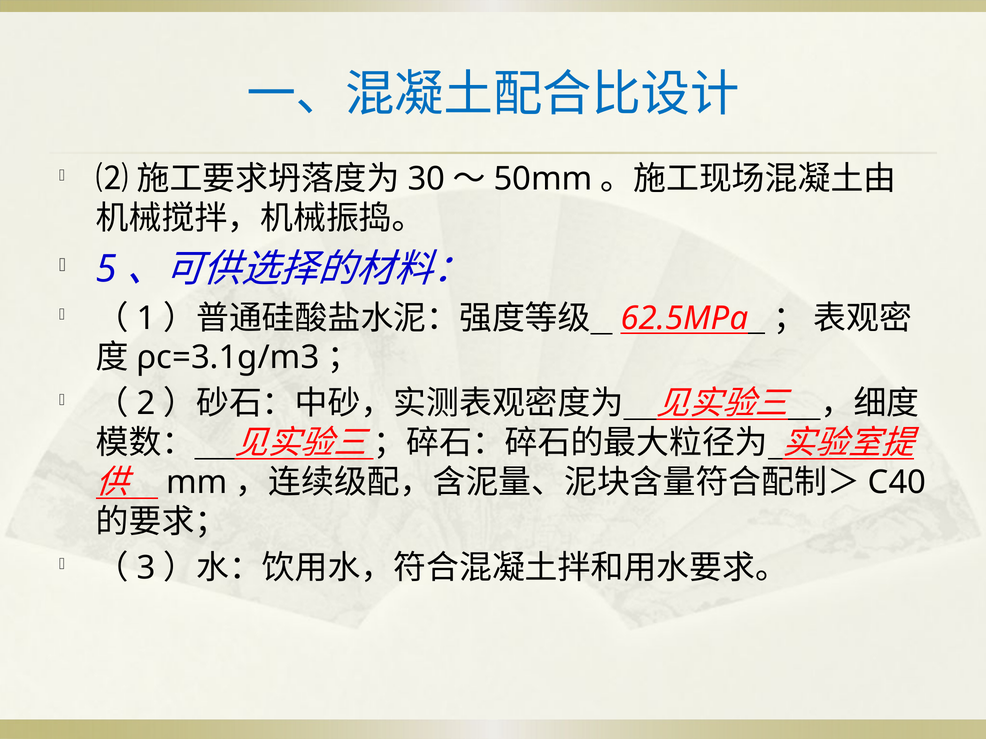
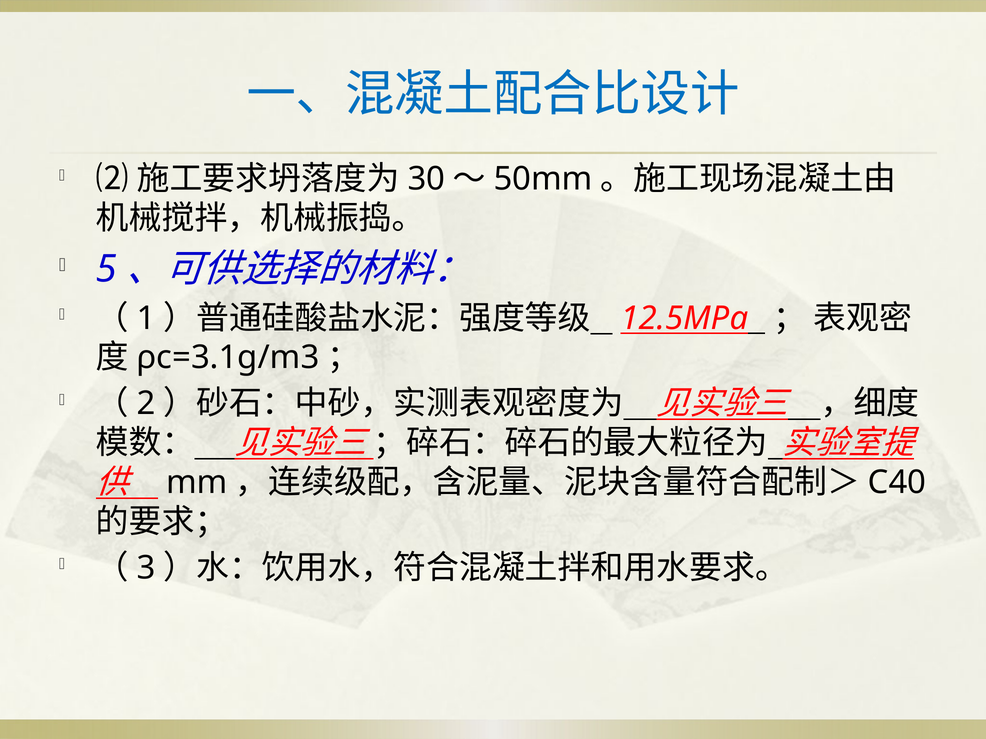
62.5MPa: 62.5MPa -> 12.5MPa (684, 318)
